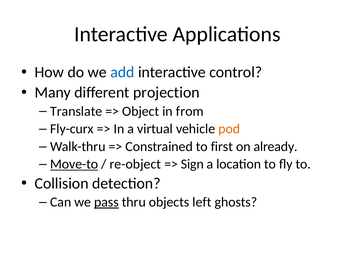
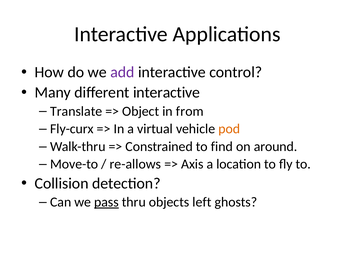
add colour: blue -> purple (122, 72)
different projection: projection -> interactive (167, 93)
first: first -> find (222, 147)
already: already -> around (276, 147)
Move-to underline: present -> none (74, 164)
re-object: re-object -> re-allows (135, 164)
Sign: Sign -> Axis (192, 164)
